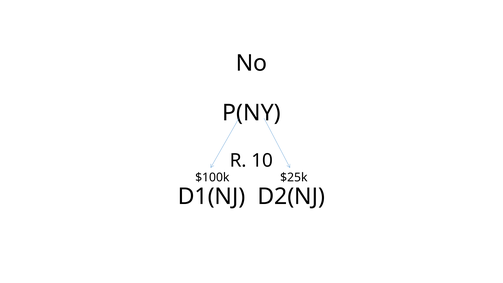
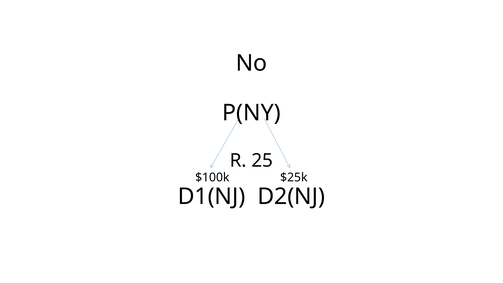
10: 10 -> 25 (262, 161)
